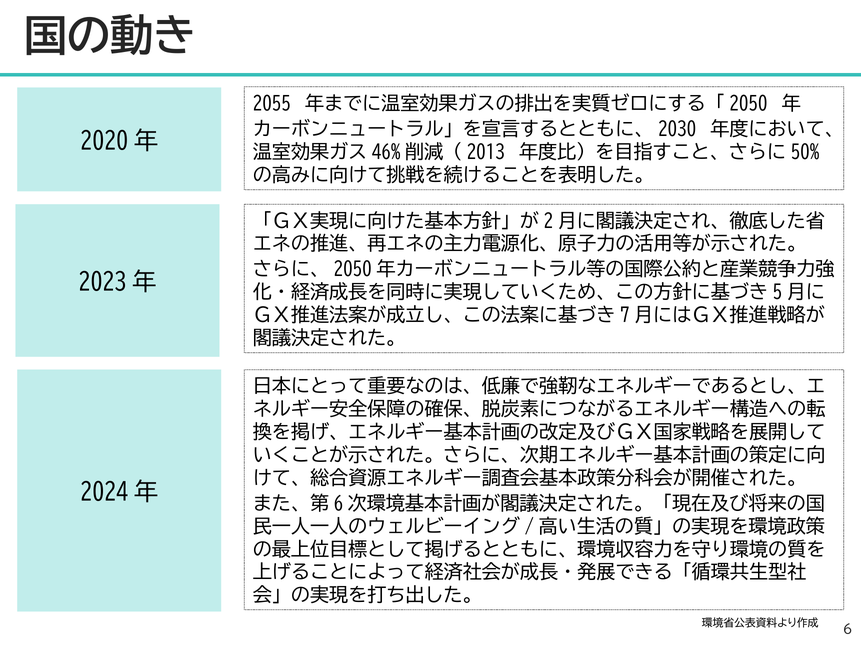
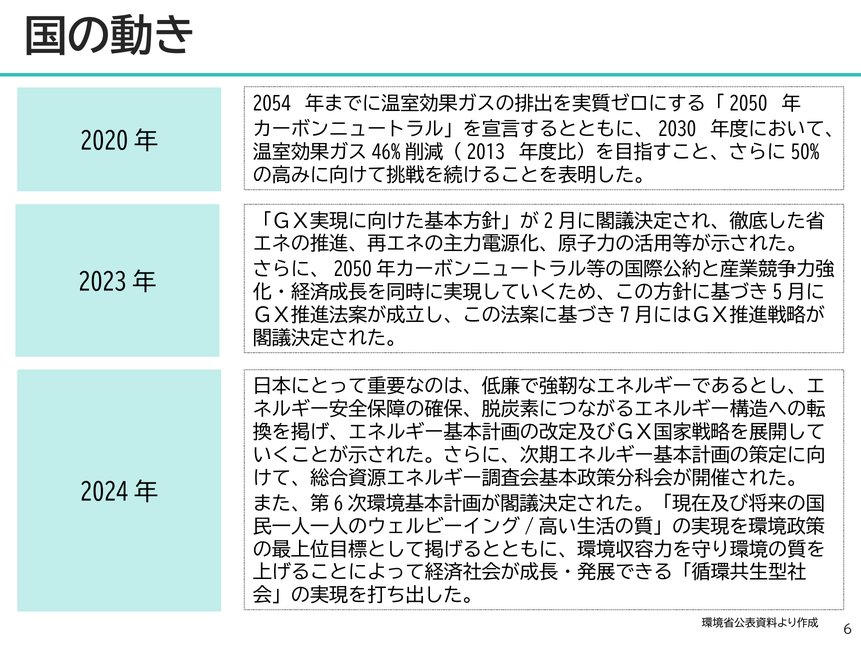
2055: 2055 -> 2054 (272, 104)
